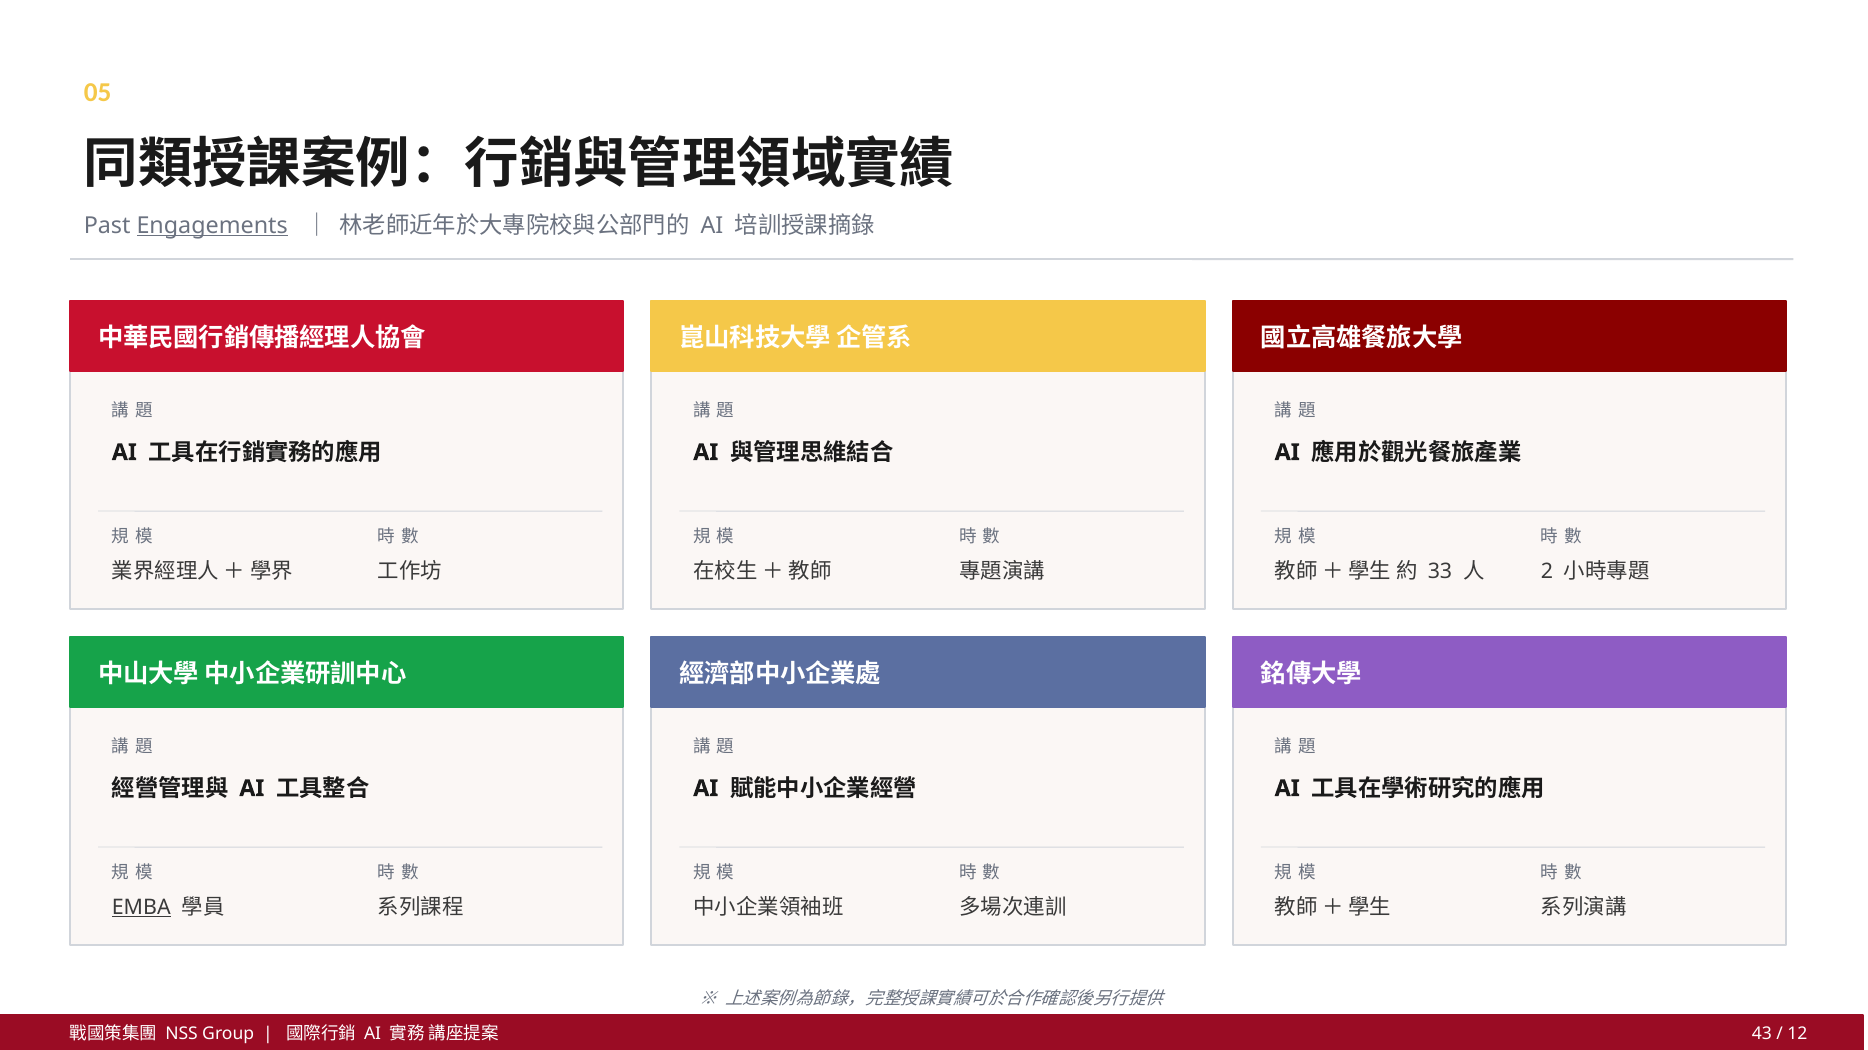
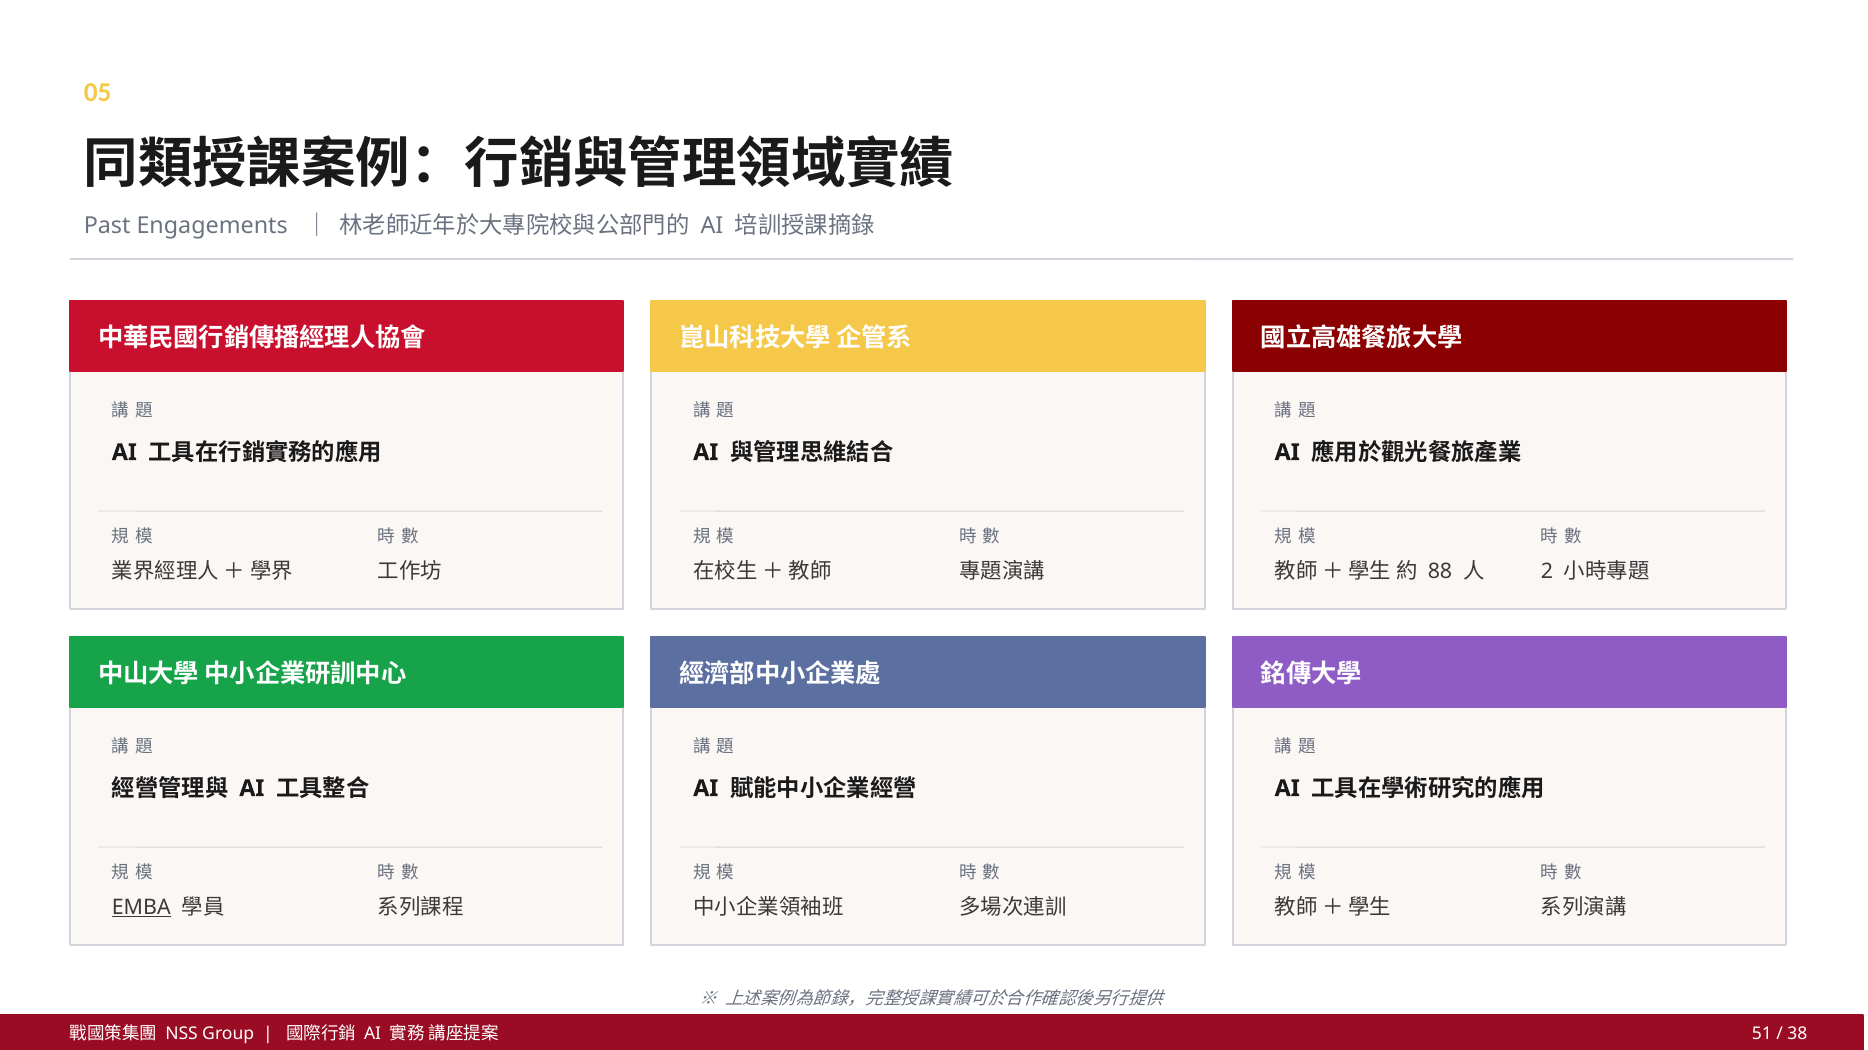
Engagements underline: present -> none (212, 226)
33: 33 -> 88 (1440, 572)
43: 43 -> 51 (1762, 1034)
12: 12 -> 38 (1797, 1034)
